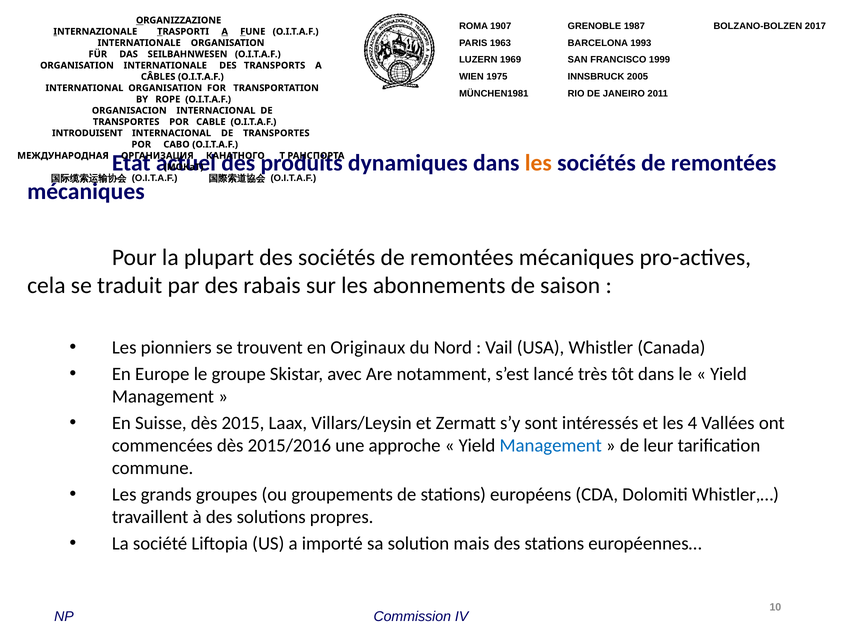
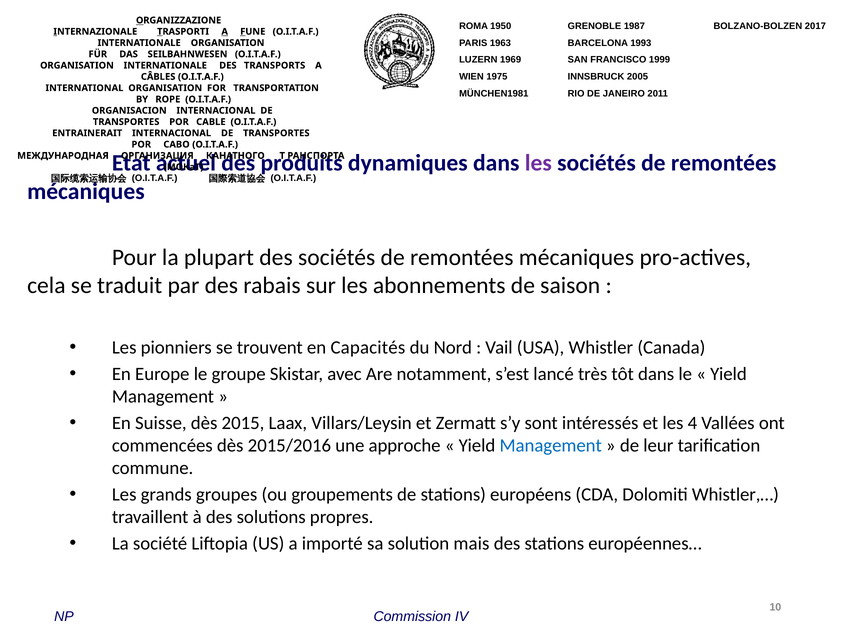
1907: 1907 -> 1950 (501, 26)
INTRODUISENT: INTRODUISENT -> ENTRAINERAIT (87, 133)
les colour: orange -> purple (538, 163)
Originaux: Originaux -> Capacités (368, 348)
